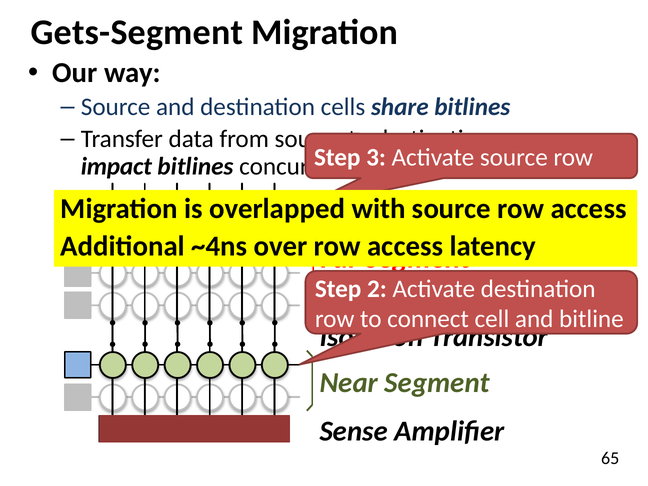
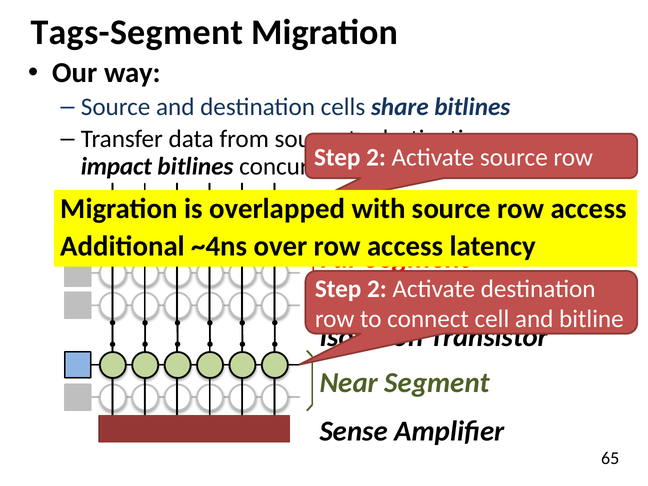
Gets-Segment: Gets-Segment -> Tags-Segment (137, 32)
3: 3 -> 2 (376, 158)
